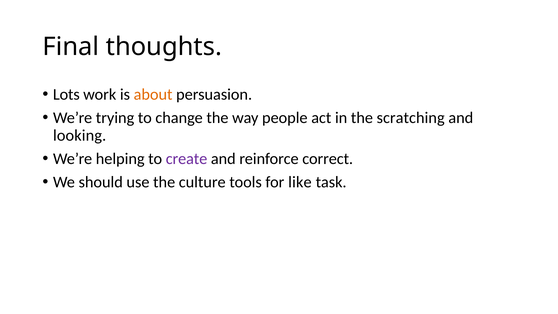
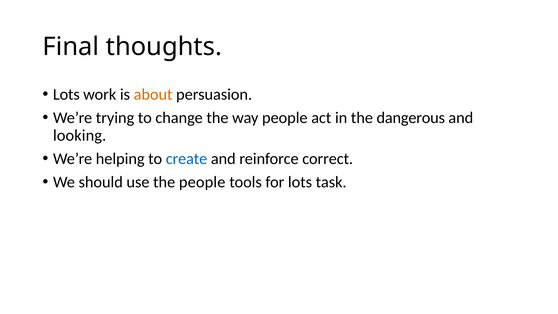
scratching: scratching -> dangerous (411, 118)
create colour: purple -> blue (187, 159)
the culture: culture -> people (202, 182)
for like: like -> lots (300, 182)
